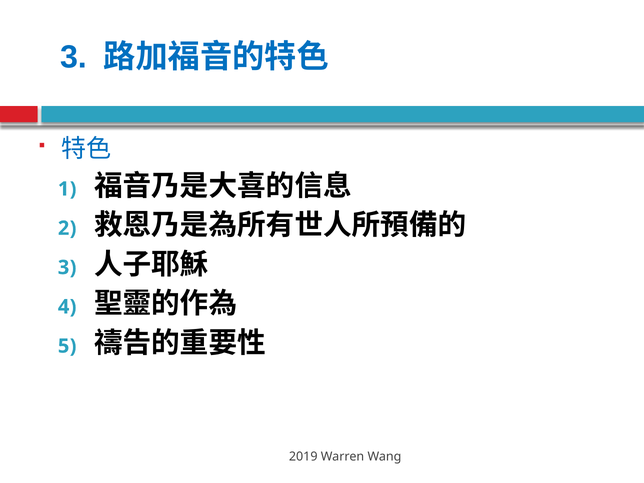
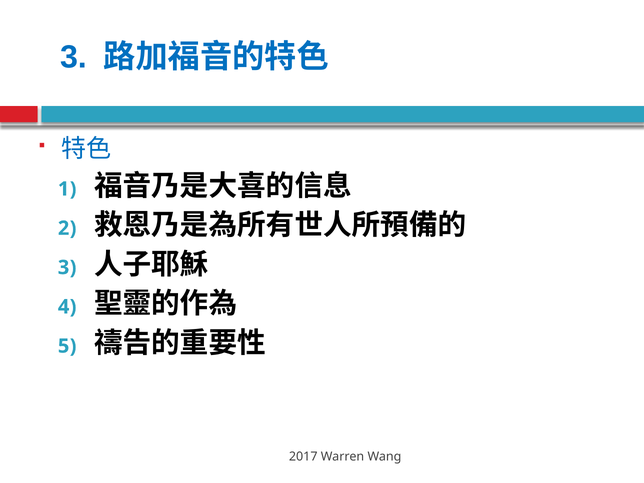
2019: 2019 -> 2017 (303, 457)
